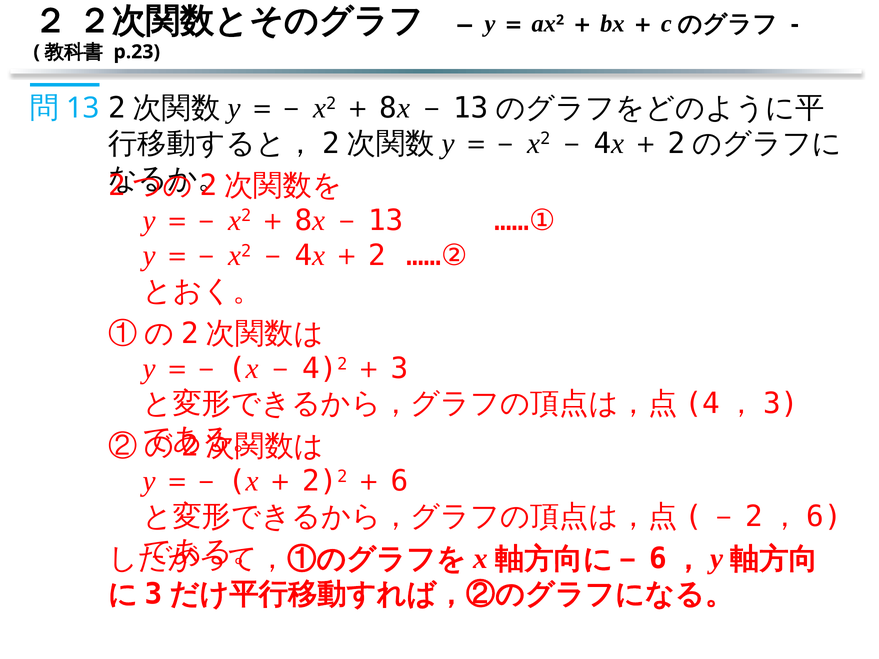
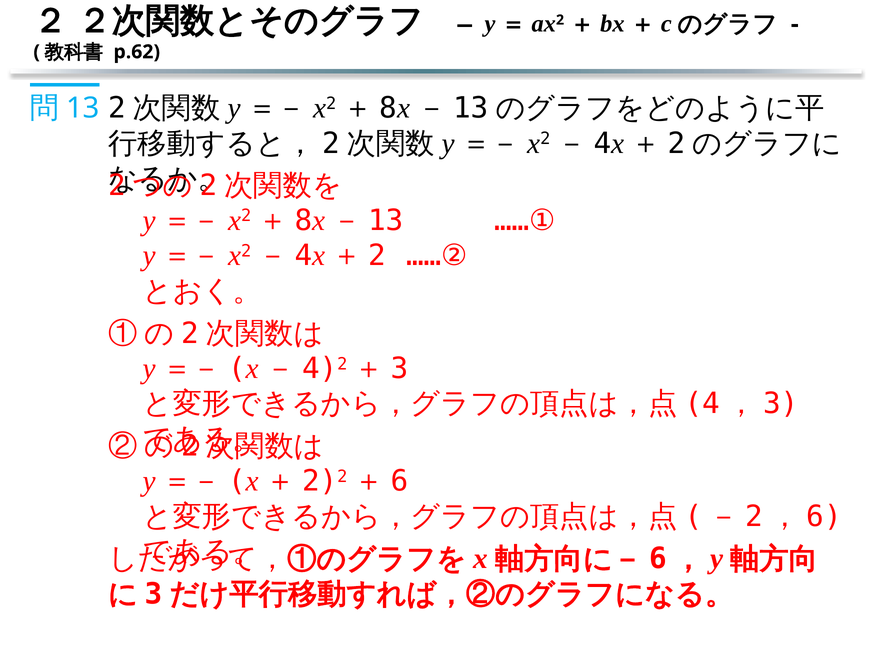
p.23: p.23 -> p.62 (137, 52)
